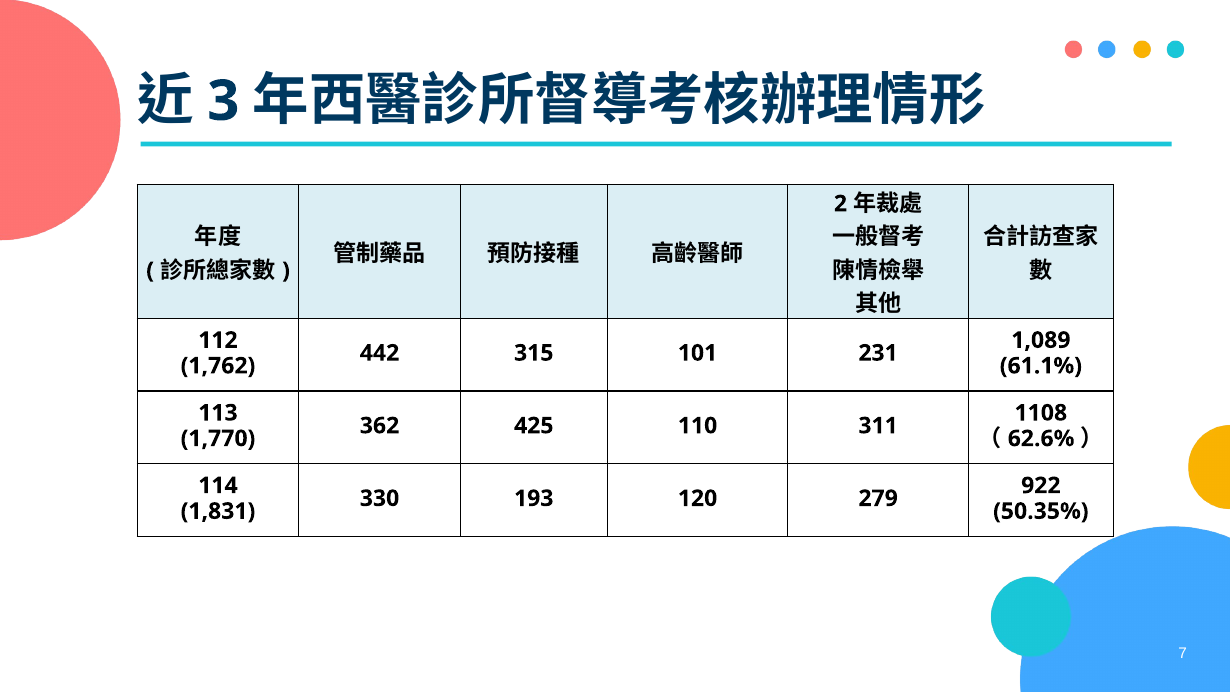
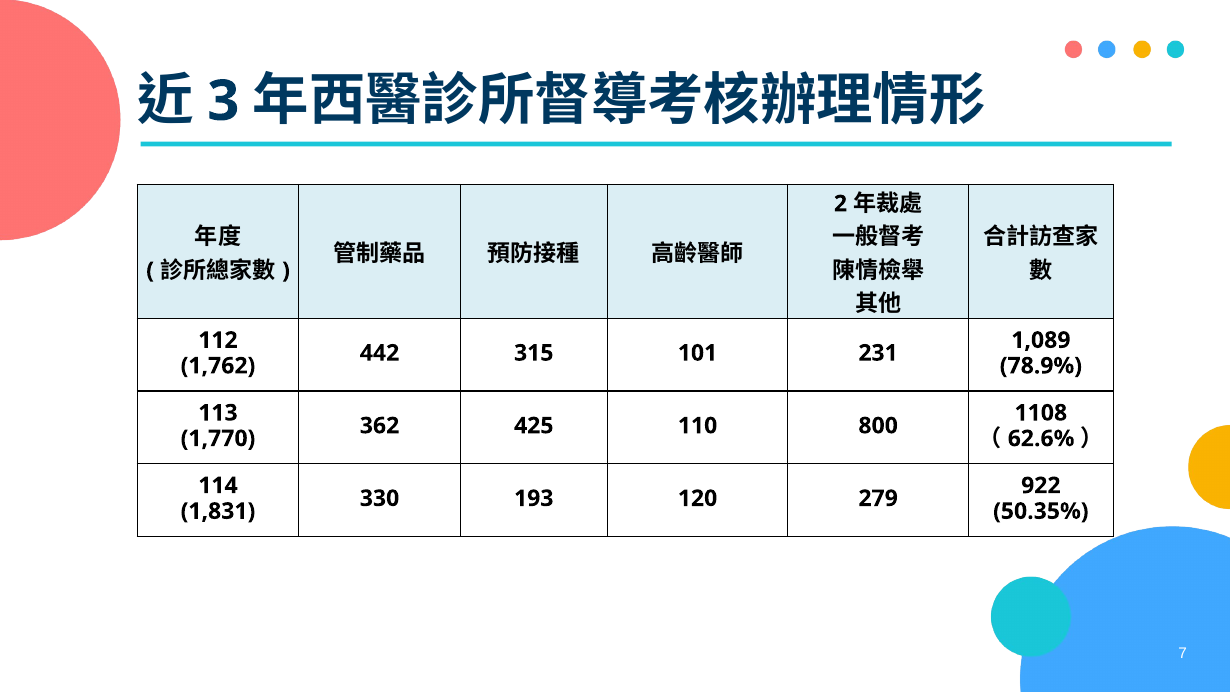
61.1%: 61.1% -> 78.9% (1041, 366)
311: 311 -> 800 (878, 426)
